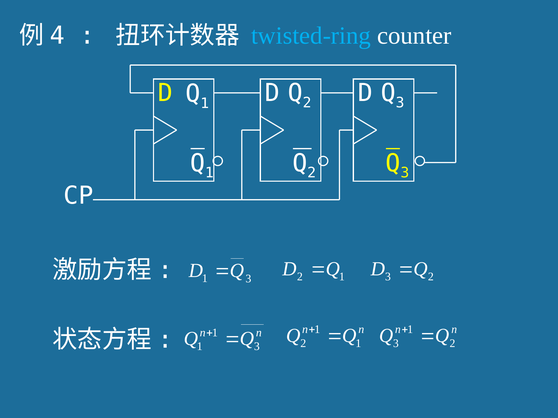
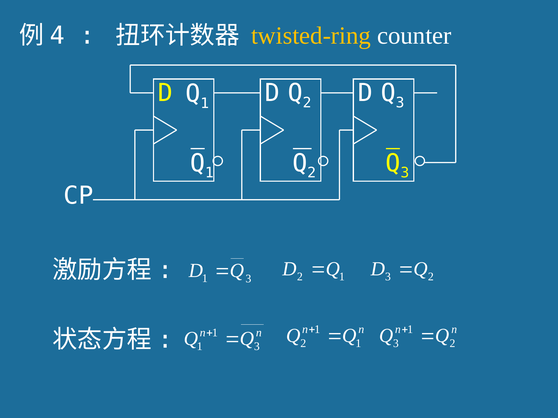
twisted-ring colour: light blue -> yellow (311, 36)
